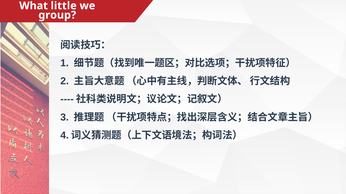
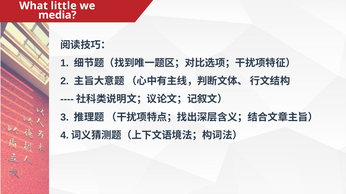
group: group -> media (57, 15)
